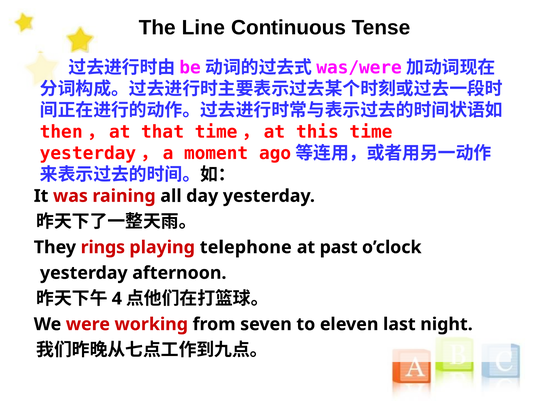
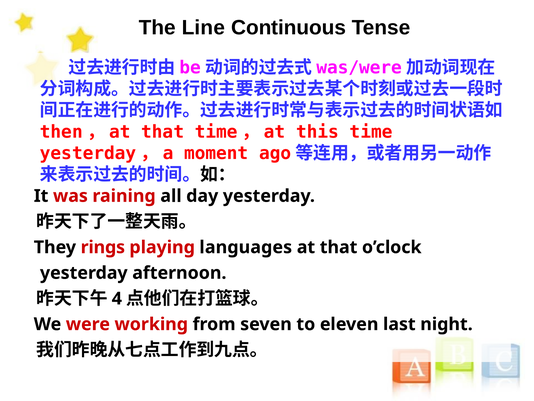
telephone: telephone -> languages (246, 247)
at past: past -> that (339, 247)
